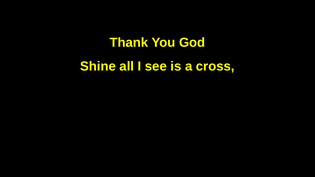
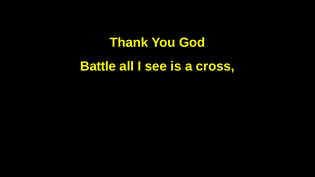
Shine: Shine -> Battle (98, 66)
